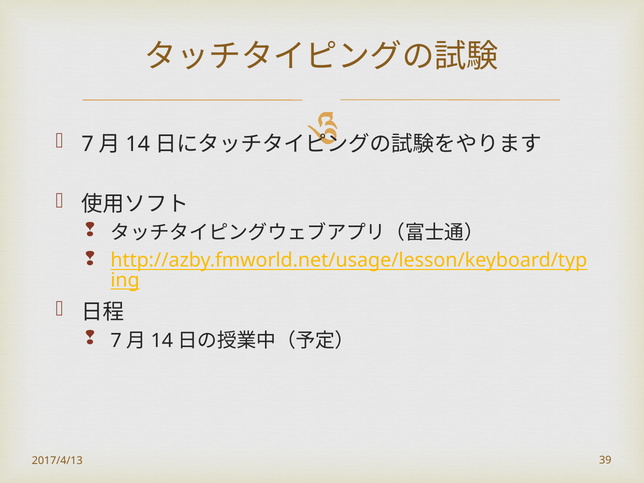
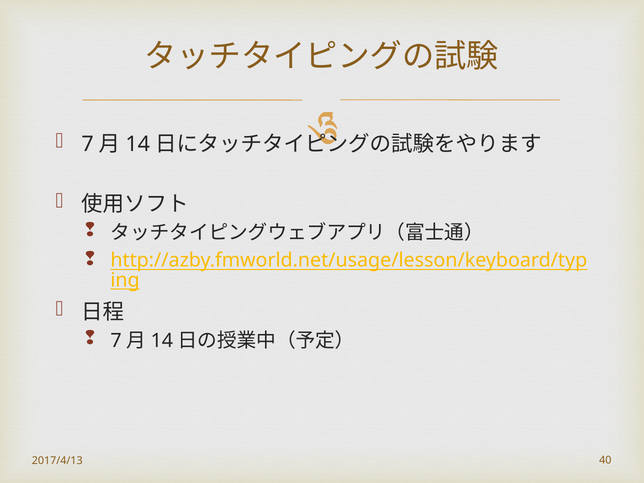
39: 39 -> 40 (605, 460)
